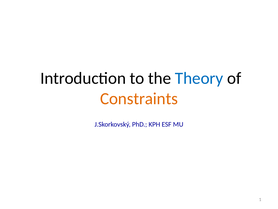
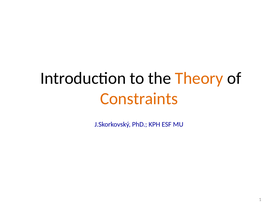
Theory colour: blue -> orange (199, 78)
